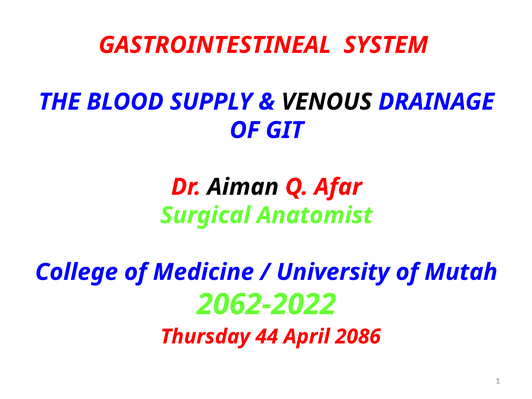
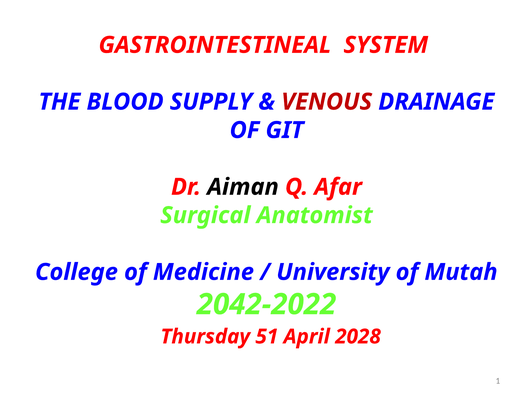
VENOUS colour: black -> red (327, 102)
2062-2022: 2062-2022 -> 2042-2022 (267, 304)
44: 44 -> 51 (267, 337)
2086: 2086 -> 2028 (358, 337)
